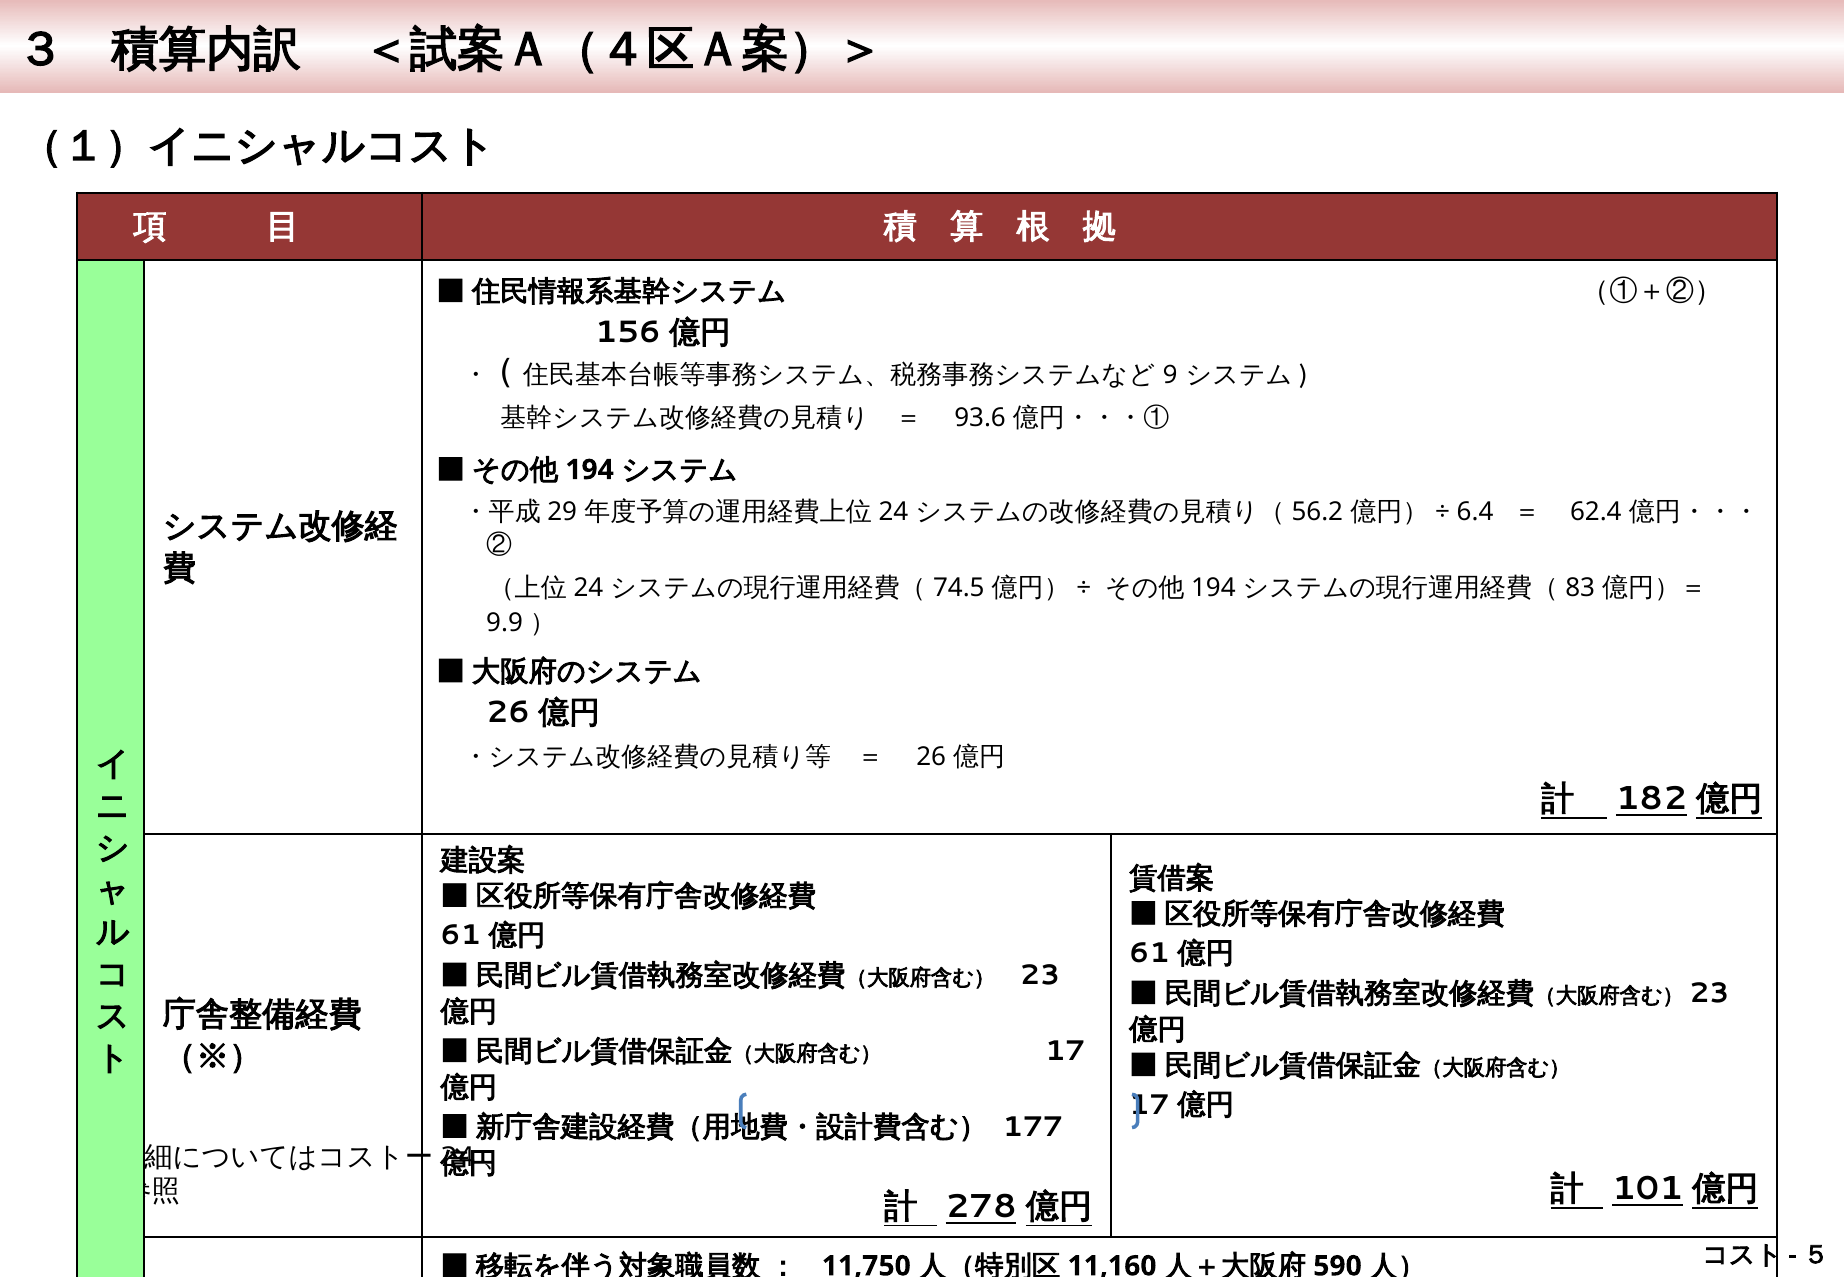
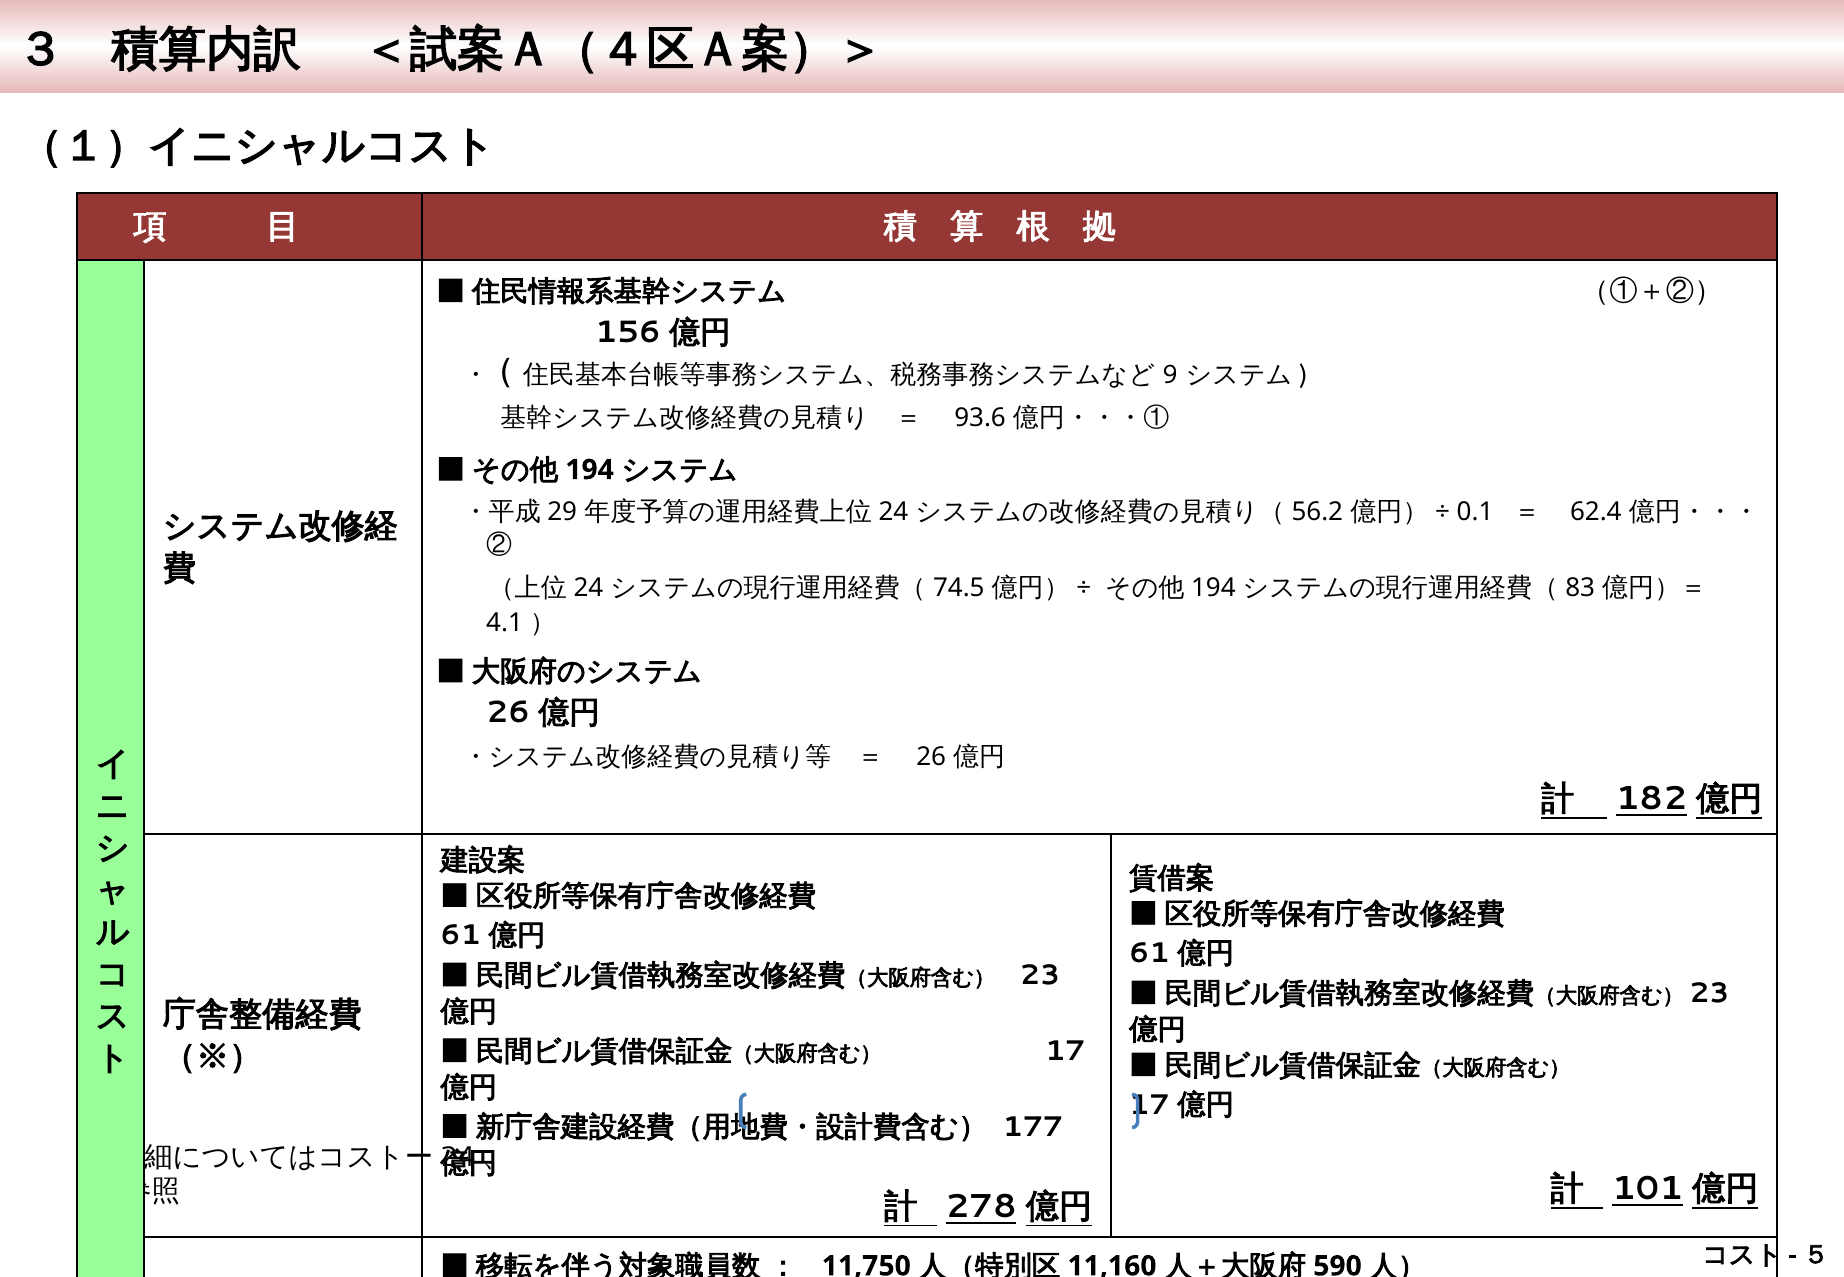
6.4: 6.4 -> 0.1 (1475, 512)
9.9: 9.9 -> 4.1 (505, 623)
